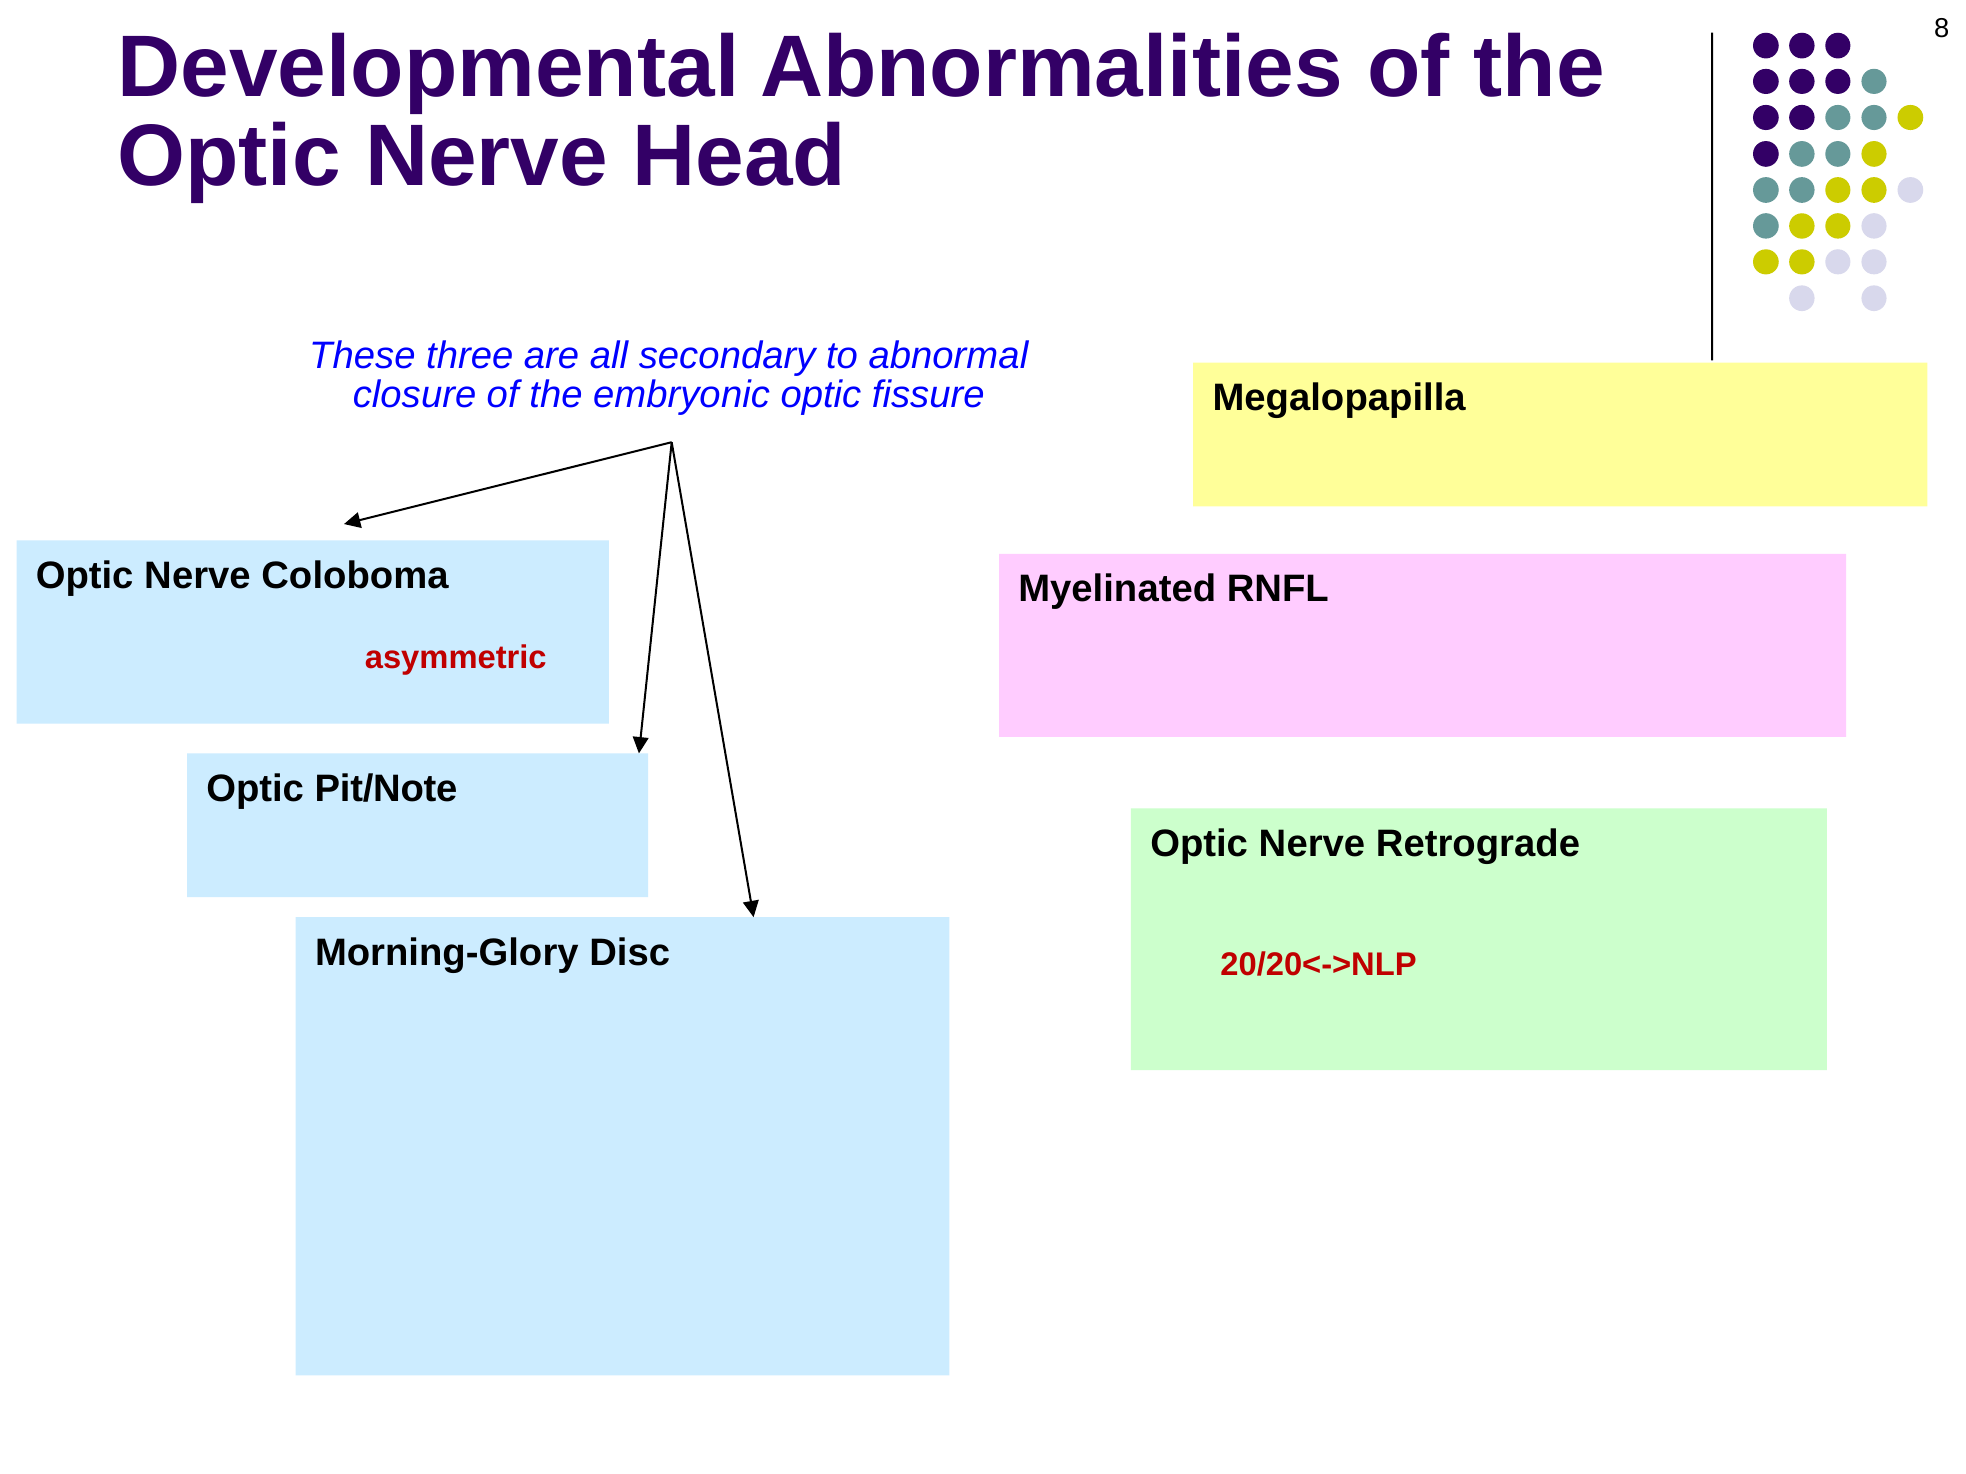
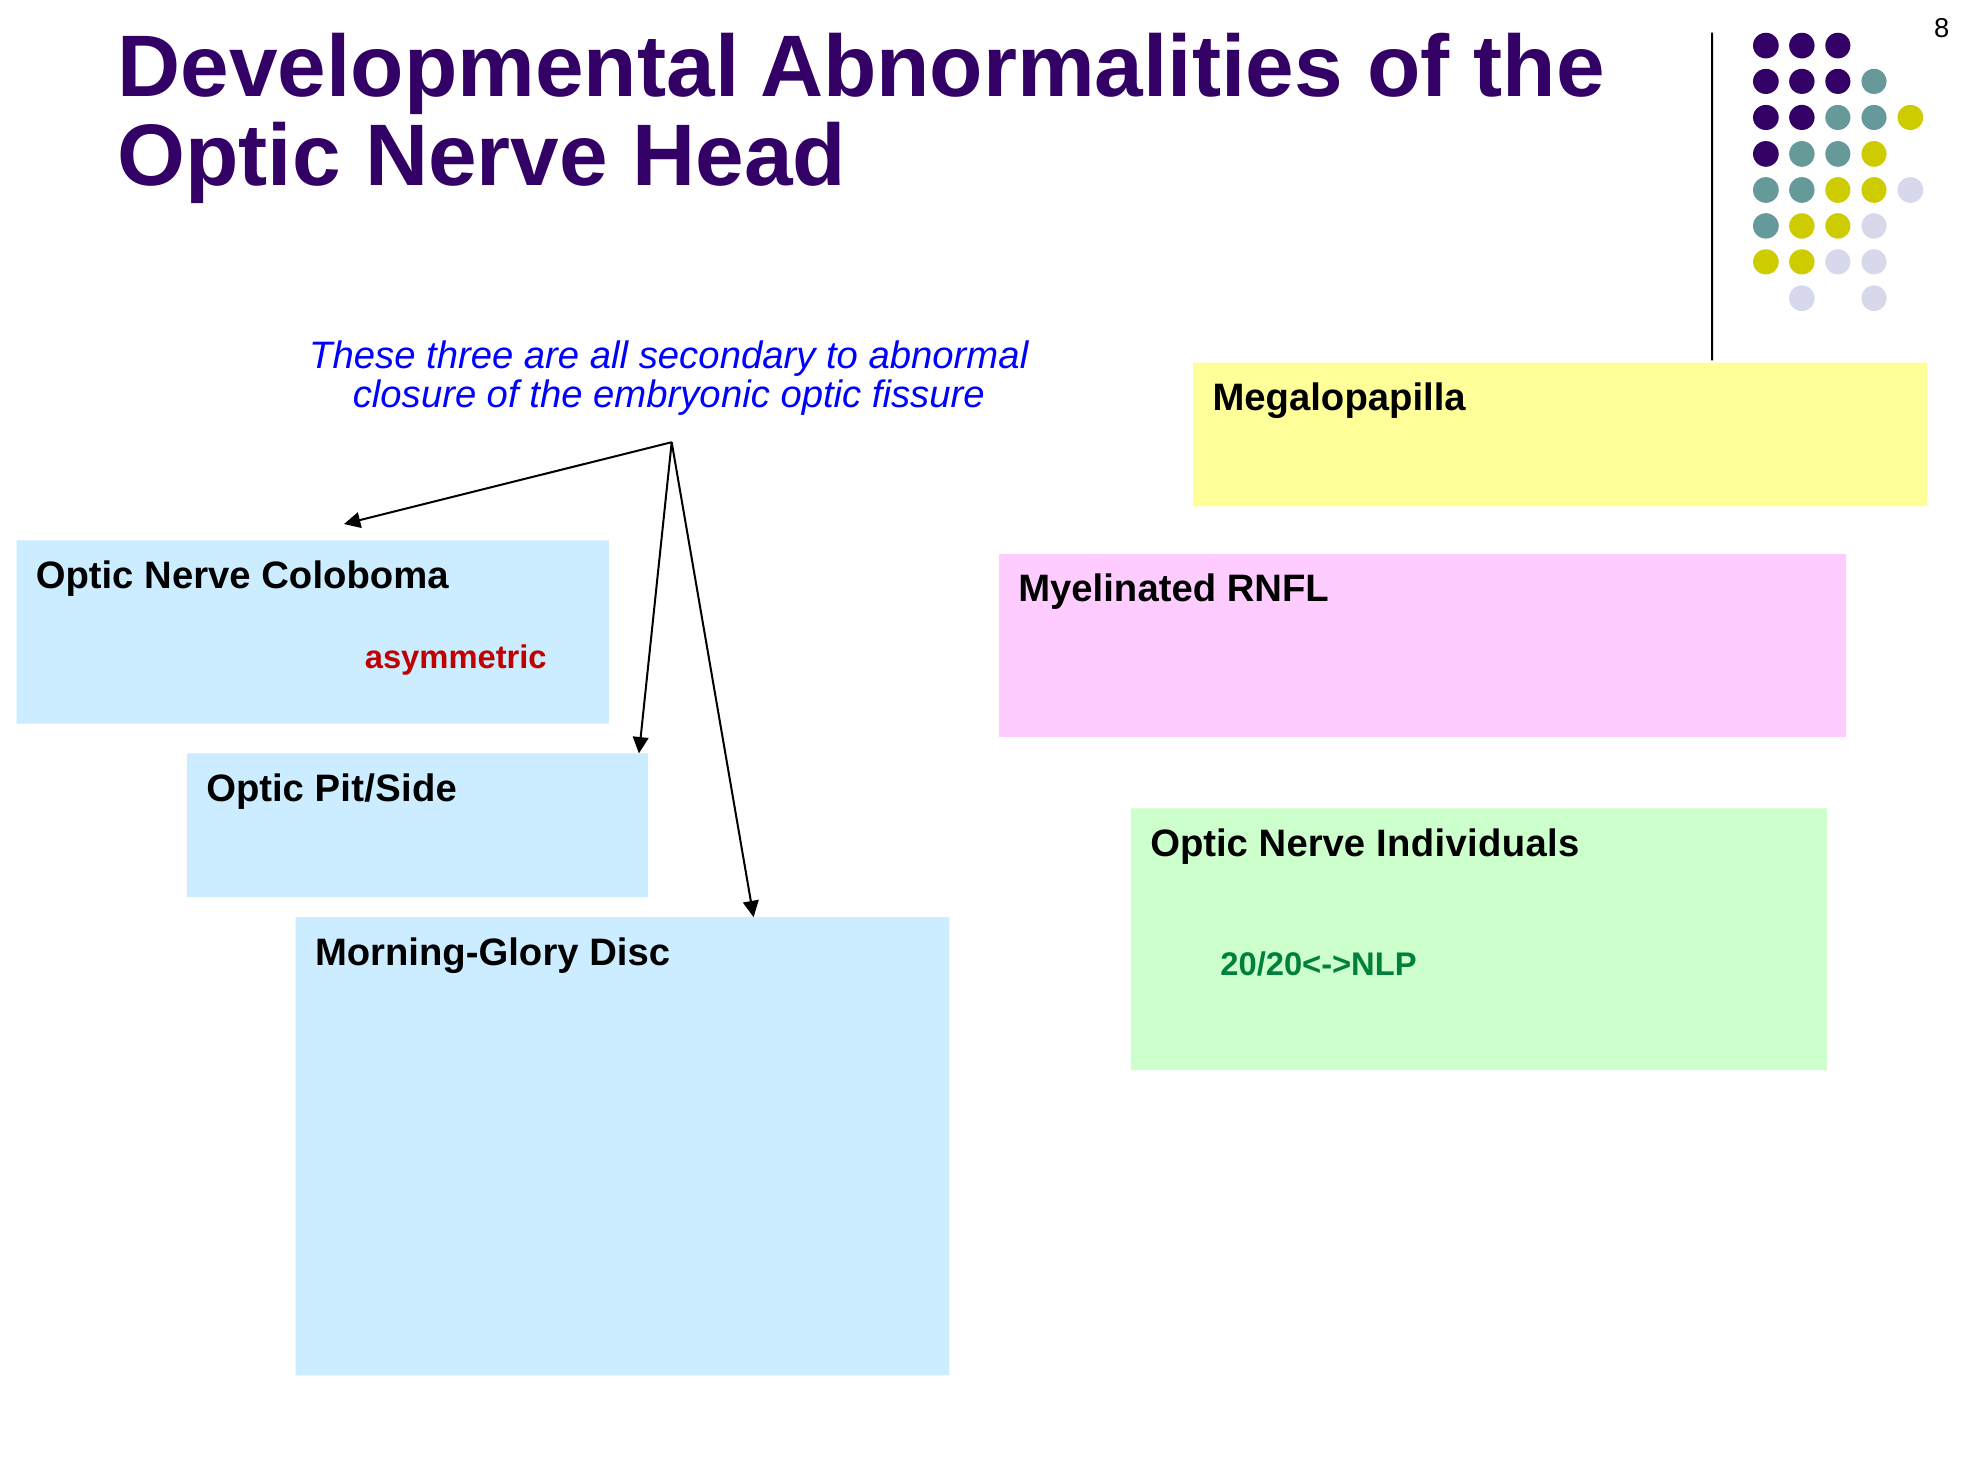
Pit/Note: Pit/Note -> Pit/Side (386, 789)
Retrograde: Retrograde -> Individuals (1478, 844)
20/20<->NLP colour: red -> green (1319, 965)
